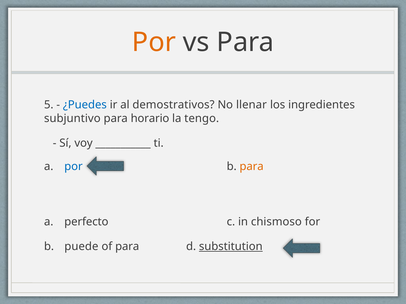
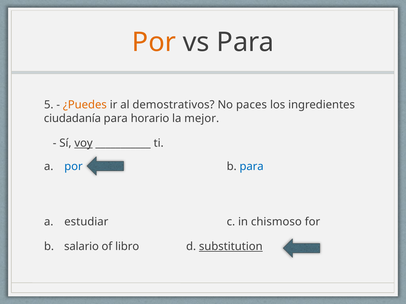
¿Puedes colour: blue -> orange (85, 105)
llenar: llenar -> paces (251, 105)
subjuntivo: subjuntivo -> ciudadanía (72, 118)
tengo: tengo -> mejor (202, 118)
voy underline: none -> present (84, 143)
para colour: orange -> blue (252, 167)
perfecto: perfecto -> estudiar (86, 222)
puede: puede -> salario (82, 247)
of para: para -> libro (127, 247)
